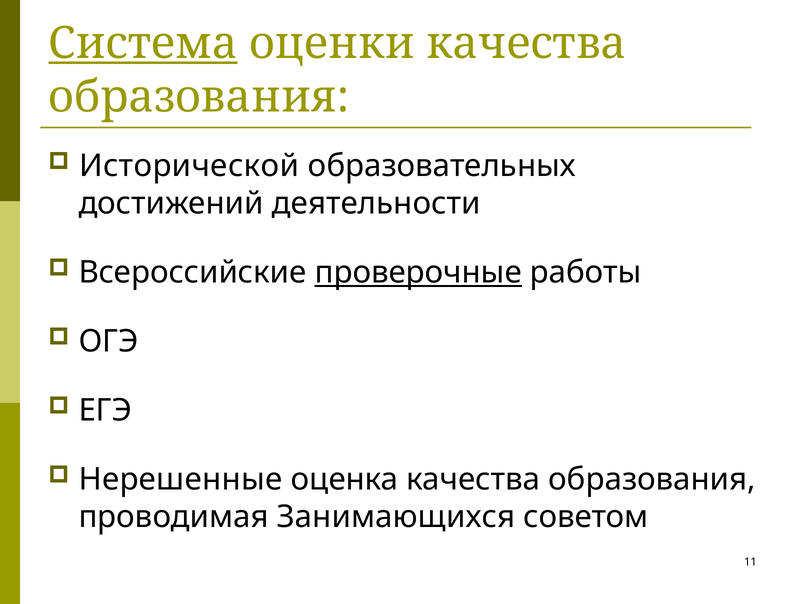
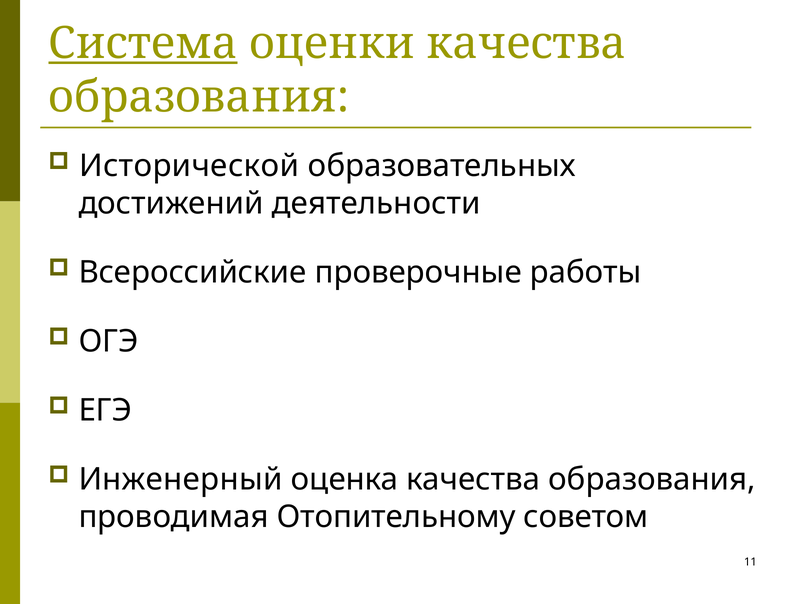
проверочные underline: present -> none (418, 272)
Нерешенные: Нерешенные -> Инженерный (181, 479)
Занимающихся: Занимающихся -> Отопительному (396, 517)
